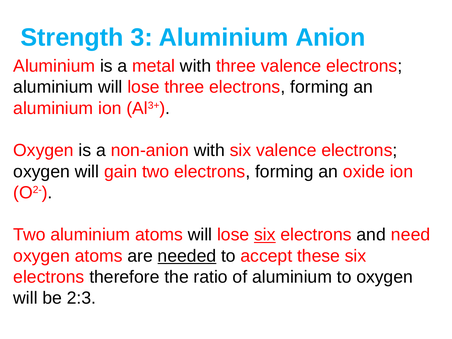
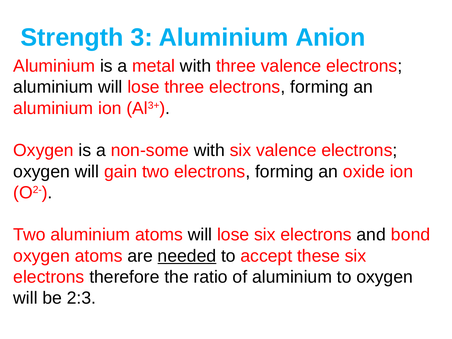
non-anion: non-anion -> non-some (150, 150)
six underline: present -> none (265, 235)
need: need -> bond (411, 235)
